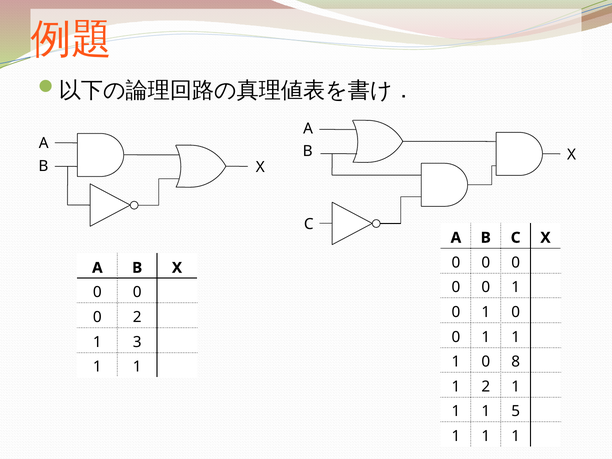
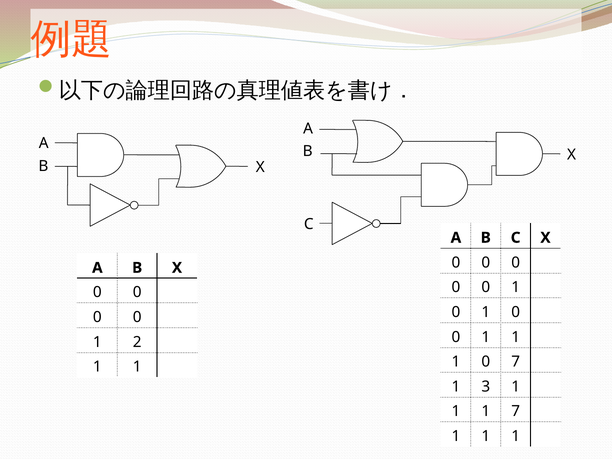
2: 2 -> 0 (137, 317)
3: 3 -> 2 (137, 342)
0 8: 8 -> 7 (516, 362)
1 2: 2 -> 3 (486, 387)
1 5: 5 -> 7 (516, 411)
